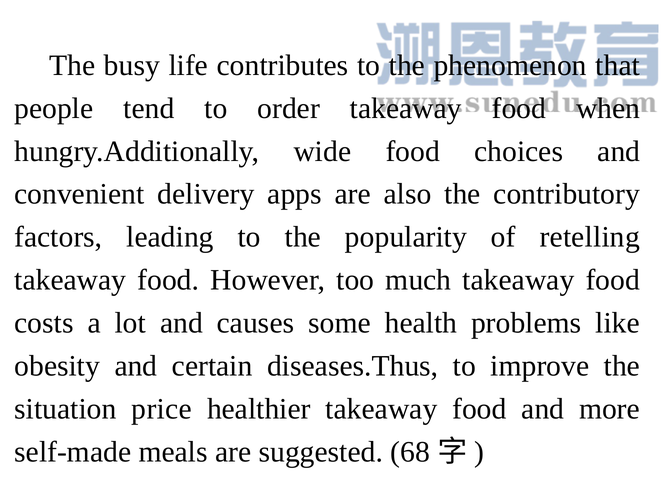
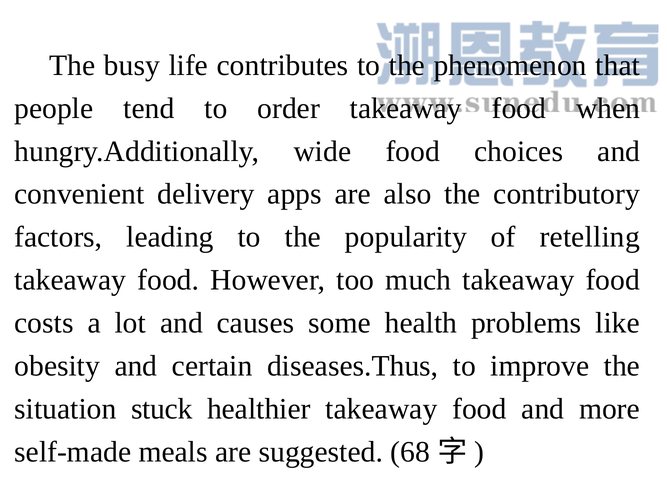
price: price -> stuck (162, 409)
